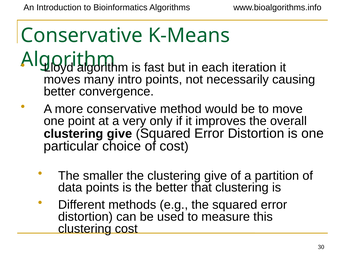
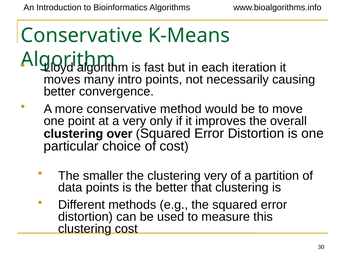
give: give -> over (120, 134)
the clustering give: give -> very (216, 175)
